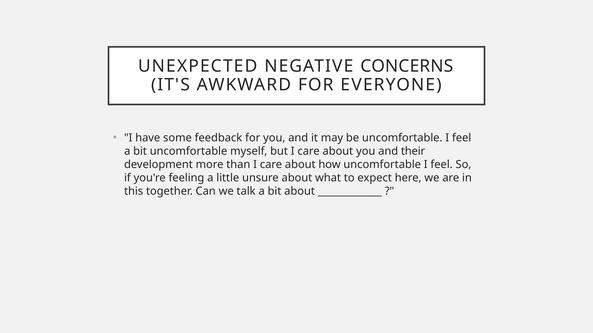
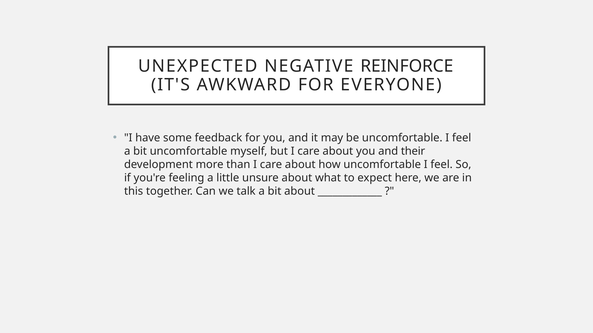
CONCERNS: CONCERNS -> REINFORCE (407, 66)
